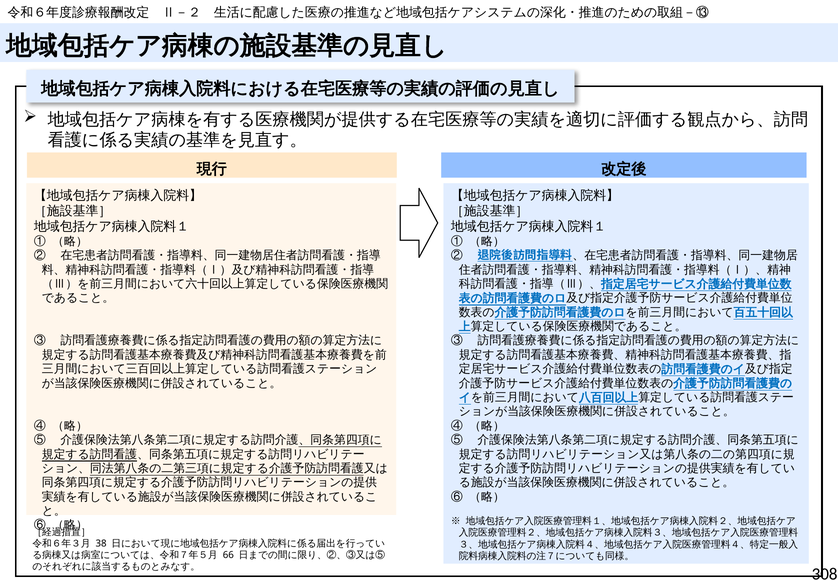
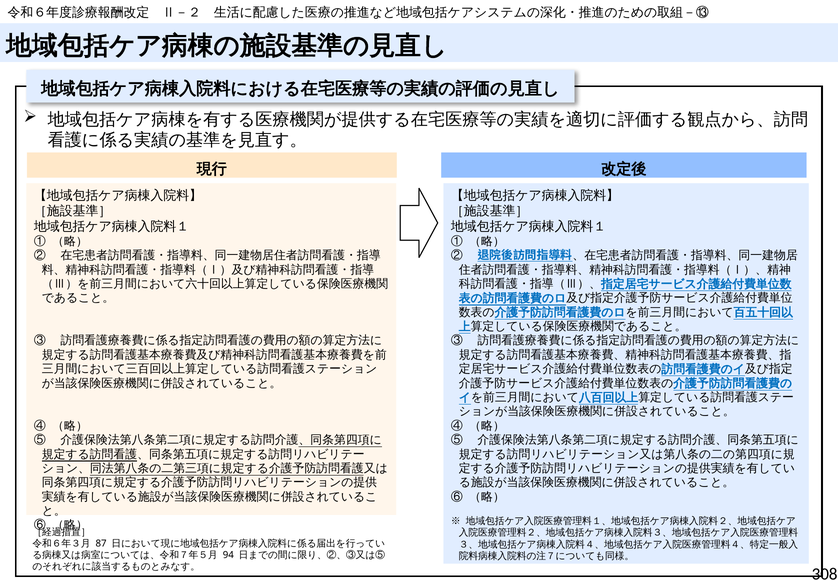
38: 38 -> 87 (101, 544)
66: 66 -> 94 (228, 555)
